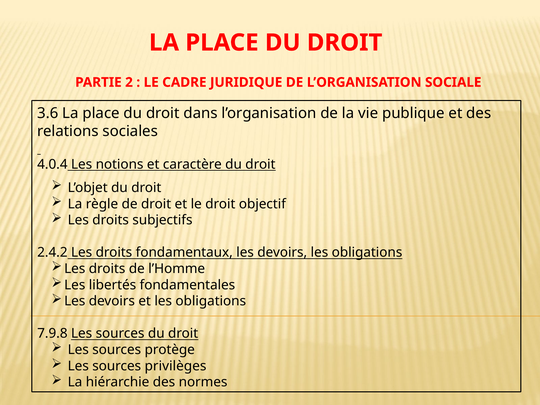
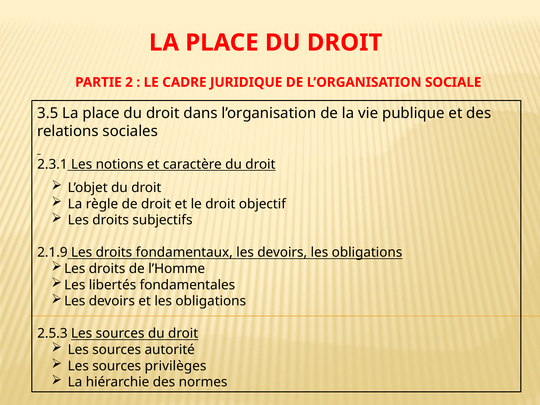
3.6: 3.6 -> 3.5 (48, 113)
4.0.4: 4.0.4 -> 2.3.1 (52, 164)
2.4.2: 2.4.2 -> 2.1.9 (52, 253)
7.9.8: 7.9.8 -> 2.5.3 (52, 334)
protège: protège -> autorité (170, 350)
